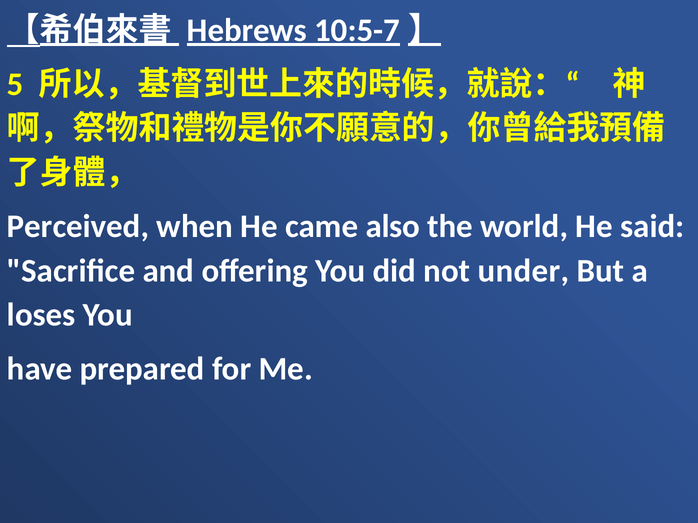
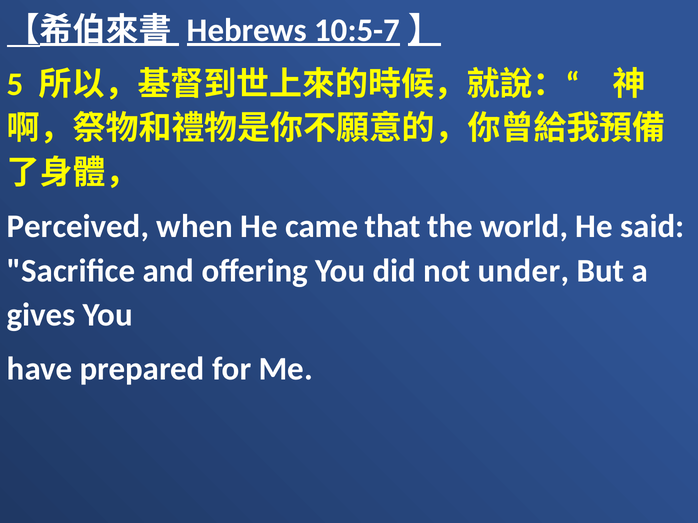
also: also -> that (393, 227)
loses: loses -> gives (41, 315)
